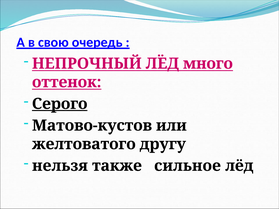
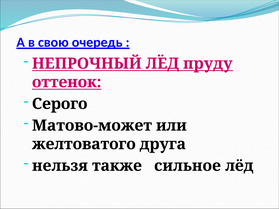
много: много -> пруду (208, 64)
Серого underline: present -> none (60, 104)
Матово-кустов: Матово-кустов -> Матово-может (92, 126)
другу: другу -> друга (163, 144)
